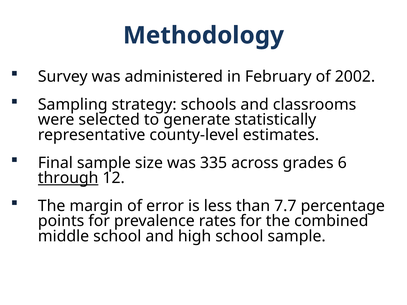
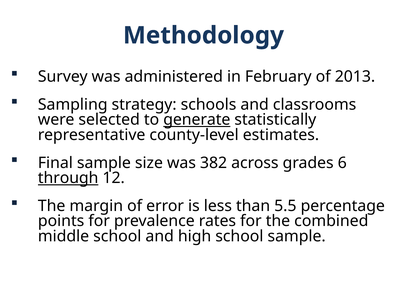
2002: 2002 -> 2013 (355, 77)
generate underline: none -> present (197, 120)
335: 335 -> 382 (214, 163)
7.7: 7.7 -> 5.5 (285, 206)
